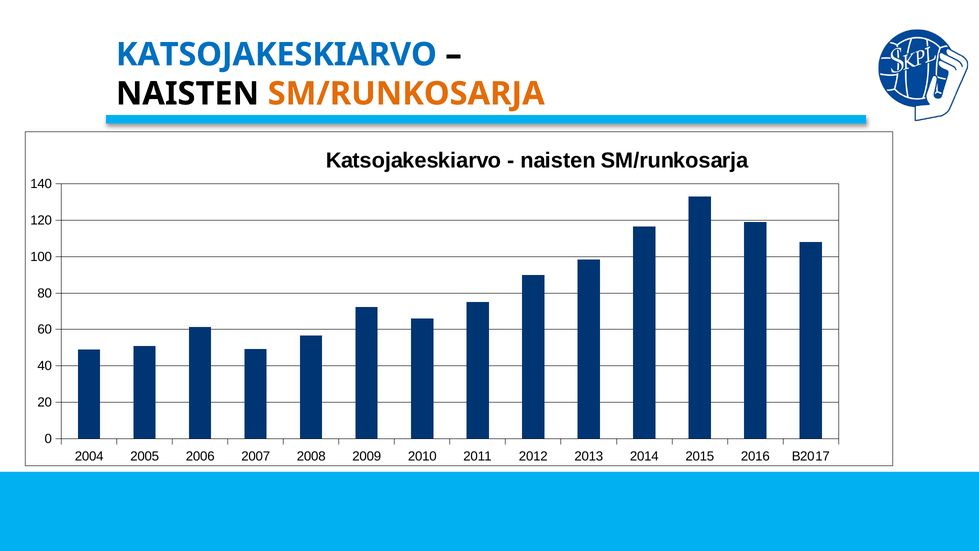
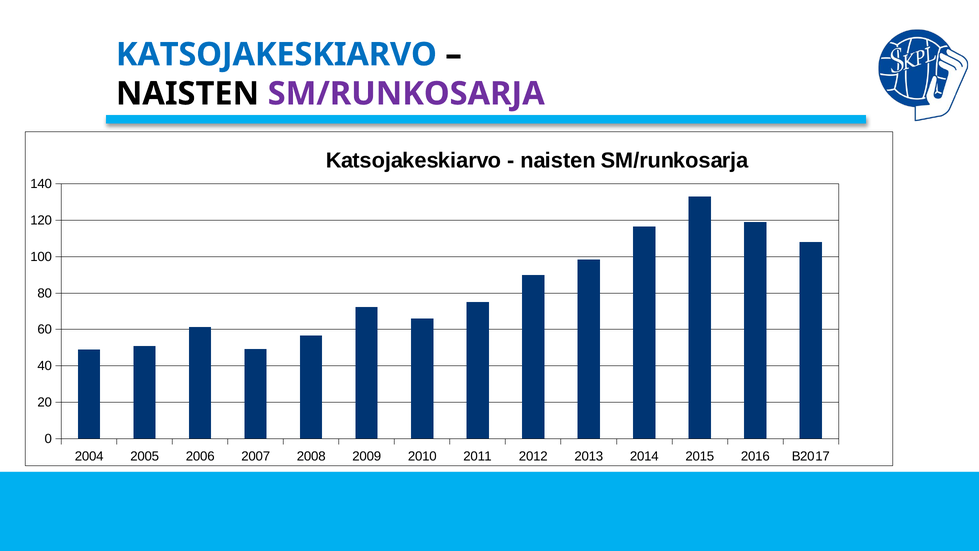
SM/RUNKOSARJA colour: orange -> purple (406, 94)
